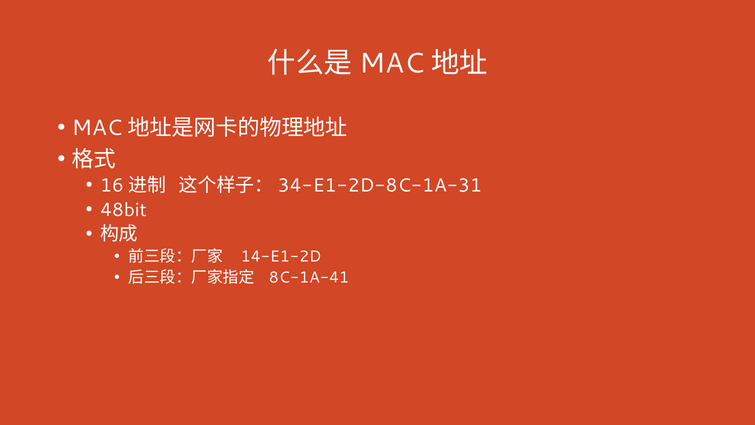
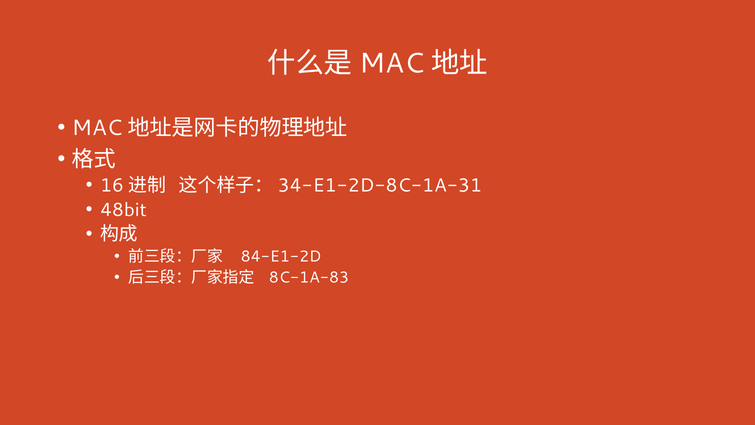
14-E1-2D: 14-E1-2D -> 84-E1-2D (281, 257)
8C-1A-41: 8C-1A-41 -> 8C-1A-83 (309, 277)
